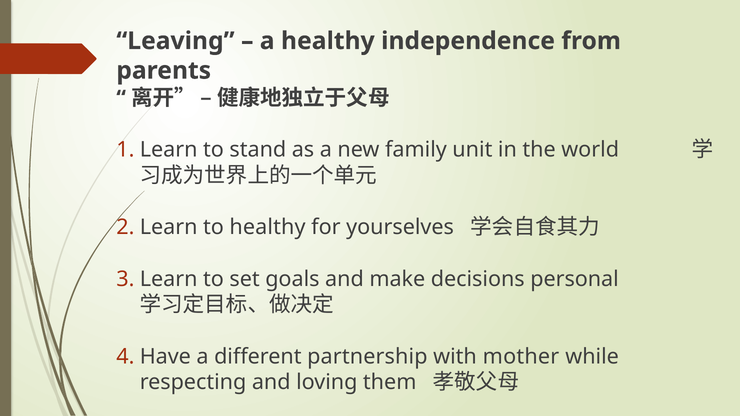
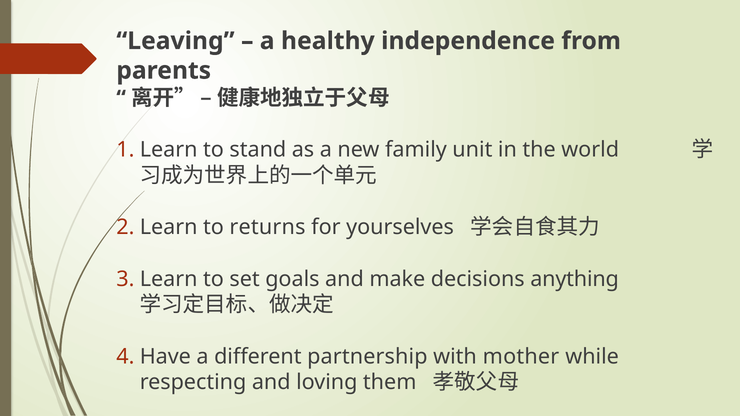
to healthy: healthy -> returns (267, 227)
personal: personal -> anything (575, 279)
